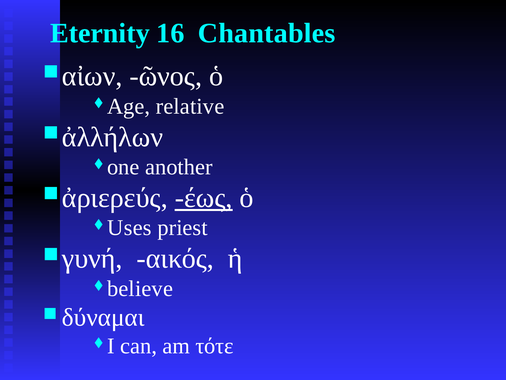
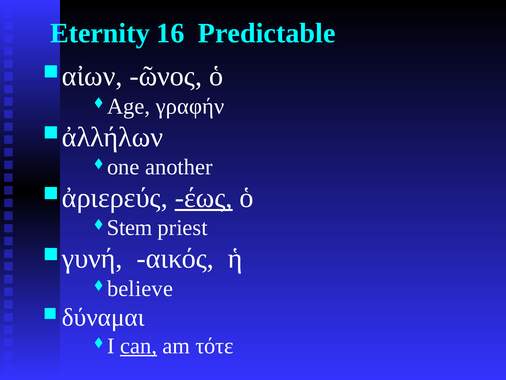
Chantables: Chantables -> Predictable (267, 33)
relative: relative -> γραφήν (190, 106)
Uses: Uses -> Stem (130, 228)
can underline: none -> present (139, 346)
